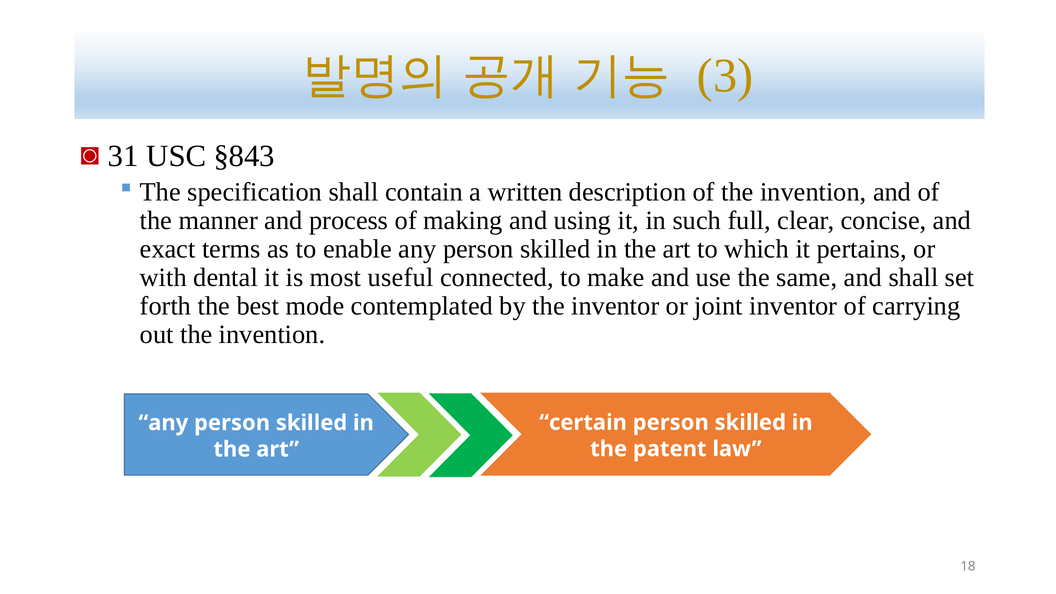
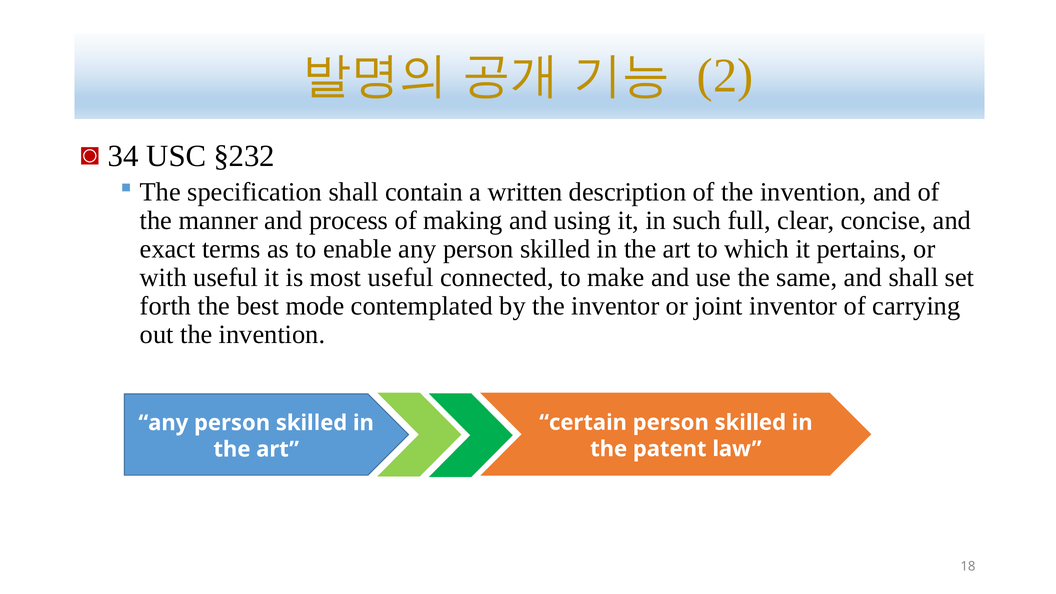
3: 3 -> 2 (725, 76)
31: 31 -> 34 (123, 156)
§843: §843 -> §232 (244, 156)
with dental: dental -> useful (226, 278)
